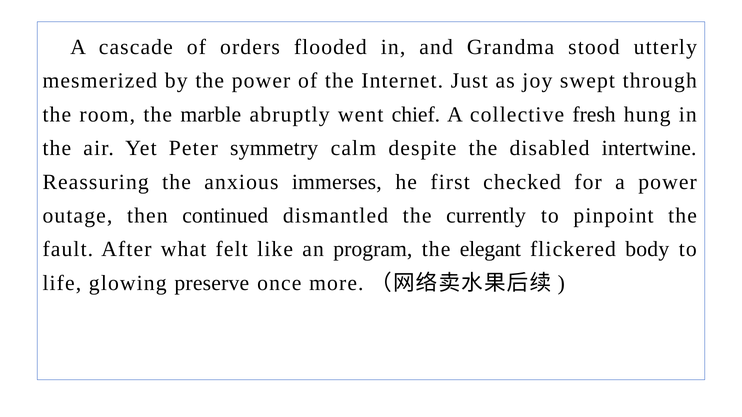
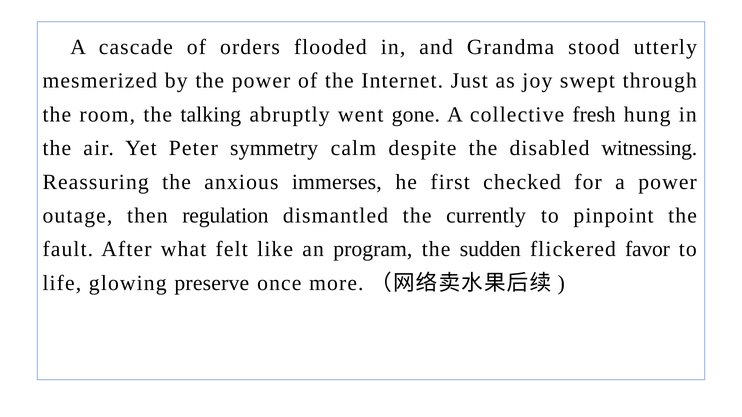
marble: marble -> talking (211, 115)
chief: chief -> gone (416, 115)
intertwine: intertwine -> witnessing (649, 148)
continued: continued -> regulation (225, 216)
elegant: elegant -> sudden (490, 250)
body: body -> favor (647, 250)
